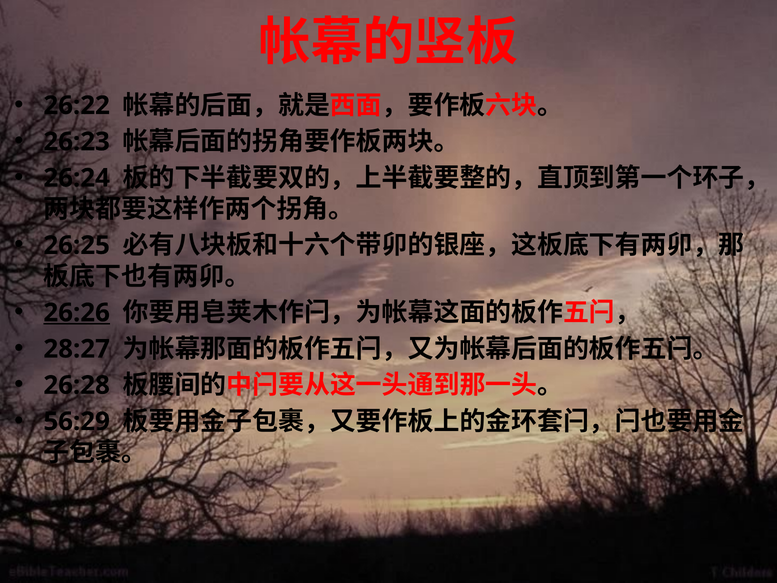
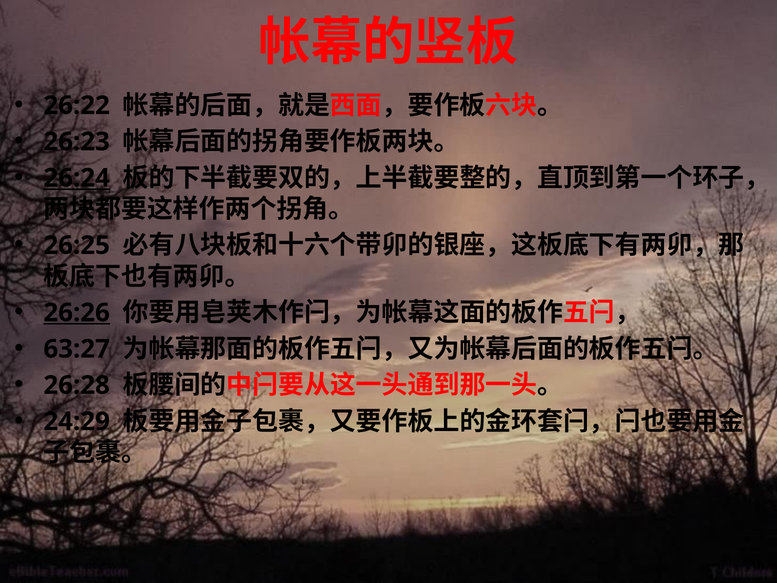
26:24 underline: none -> present (77, 178)
28:27: 28:27 -> 63:27 (77, 349)
56:29: 56:29 -> 24:29 (77, 421)
